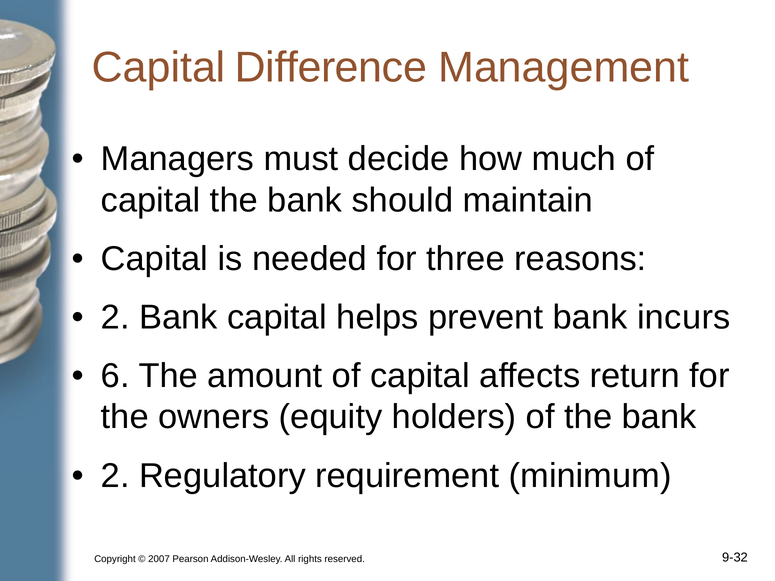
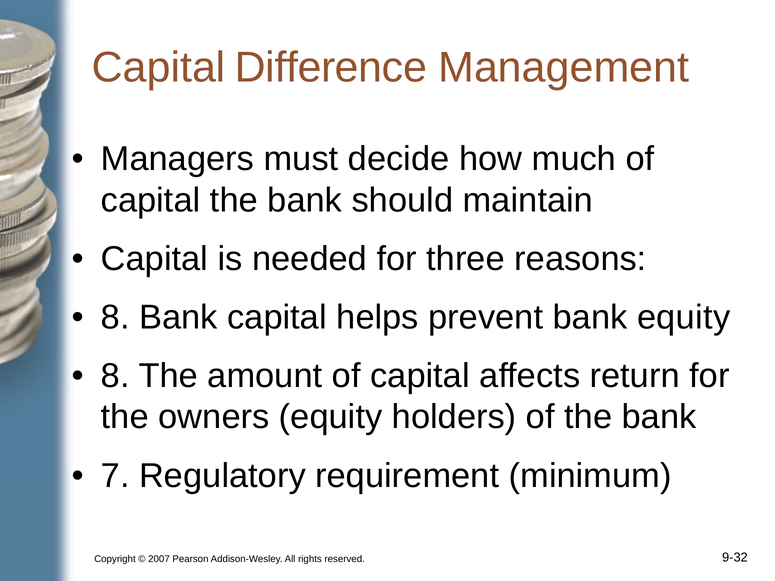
2: 2 -> 8 (115, 317)
bank incurs: incurs -> equity (684, 317)
6: 6 -> 8 (115, 376)
2: 2 -> 7 (115, 476)
